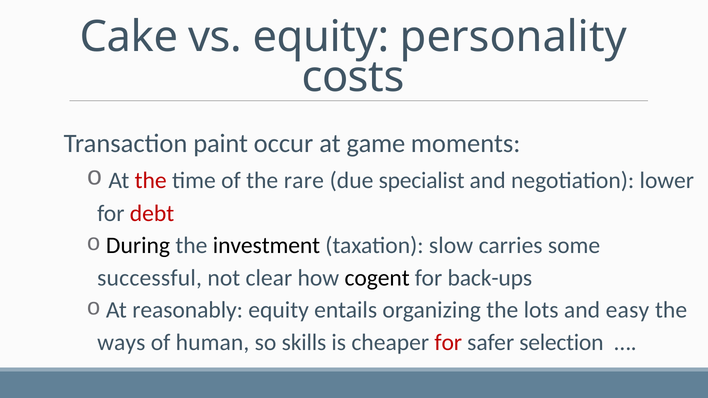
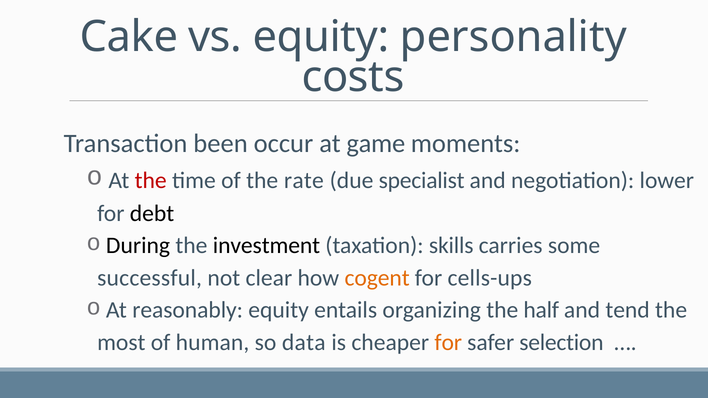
paint: paint -> been (221, 143)
rare: rare -> rate (304, 181)
debt colour: red -> black (152, 214)
slow: slow -> skills (451, 246)
cogent colour: black -> orange (377, 278)
back-ups: back-ups -> cells-ups (490, 278)
lots: lots -> half (541, 310)
easy: easy -> tend (628, 310)
ways: ways -> most (121, 343)
skills: skills -> data (304, 343)
for colour: red -> orange (448, 343)
